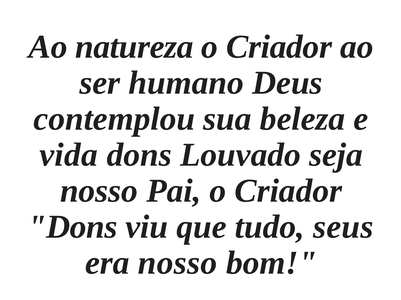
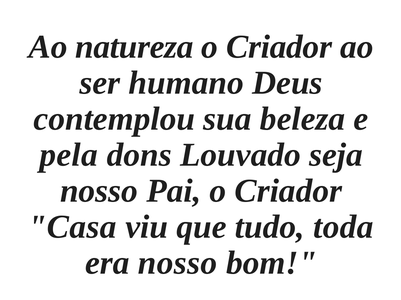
vida: vida -> pela (69, 155)
Dons: Dons -> Casa (72, 227)
seus: seus -> toda (343, 227)
